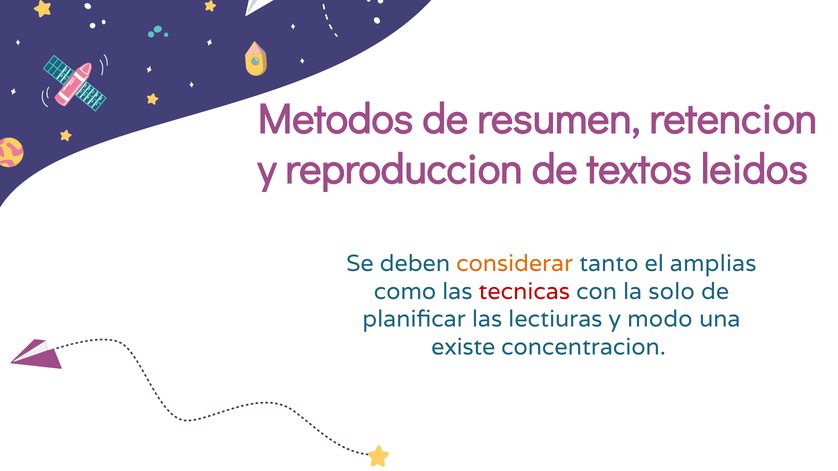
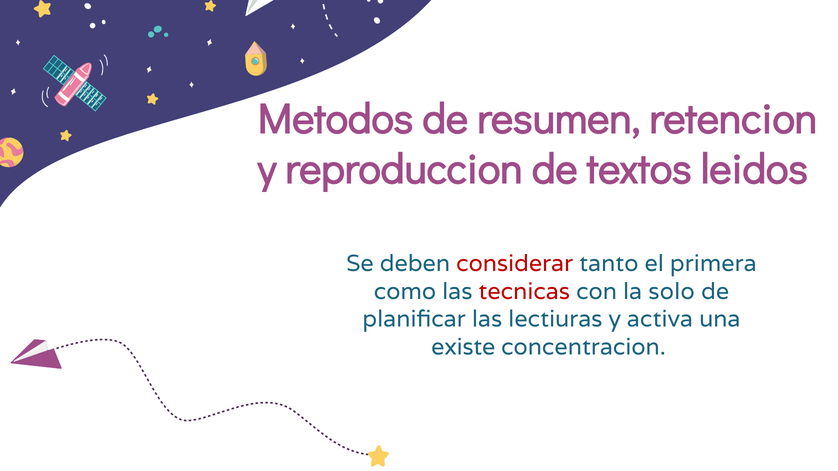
considerar colour: orange -> red (515, 264)
amplias: amplias -> primera (713, 264)
modo: modo -> activa (660, 320)
